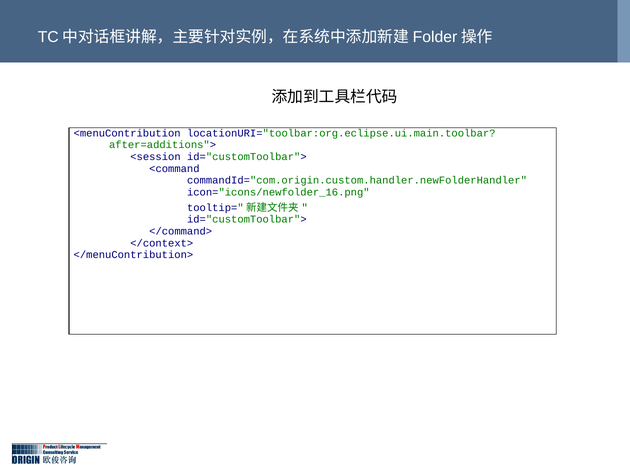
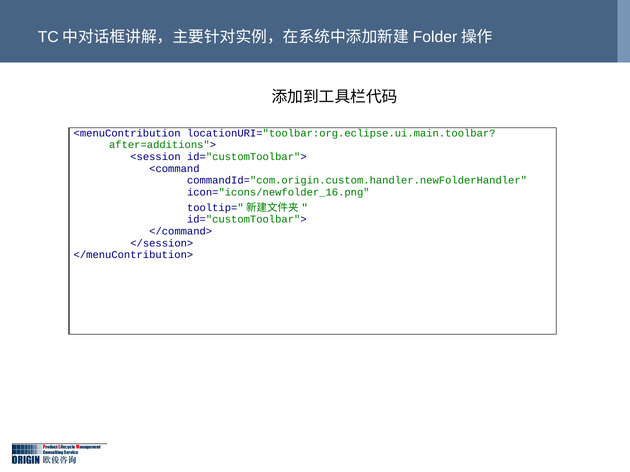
</context>: </context> -> </session> (162, 243)
